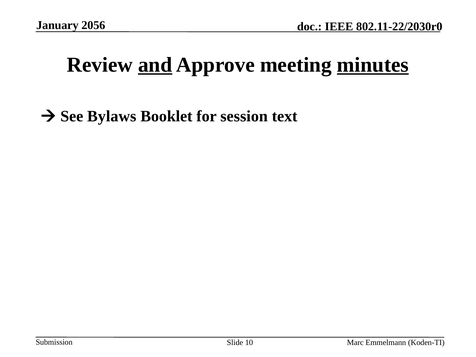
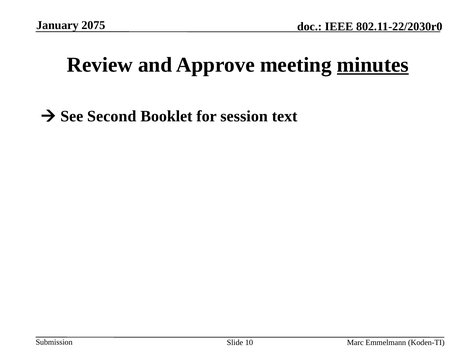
2056: 2056 -> 2075 (93, 25)
and underline: present -> none (155, 65)
Bylaws: Bylaws -> Second (112, 116)
